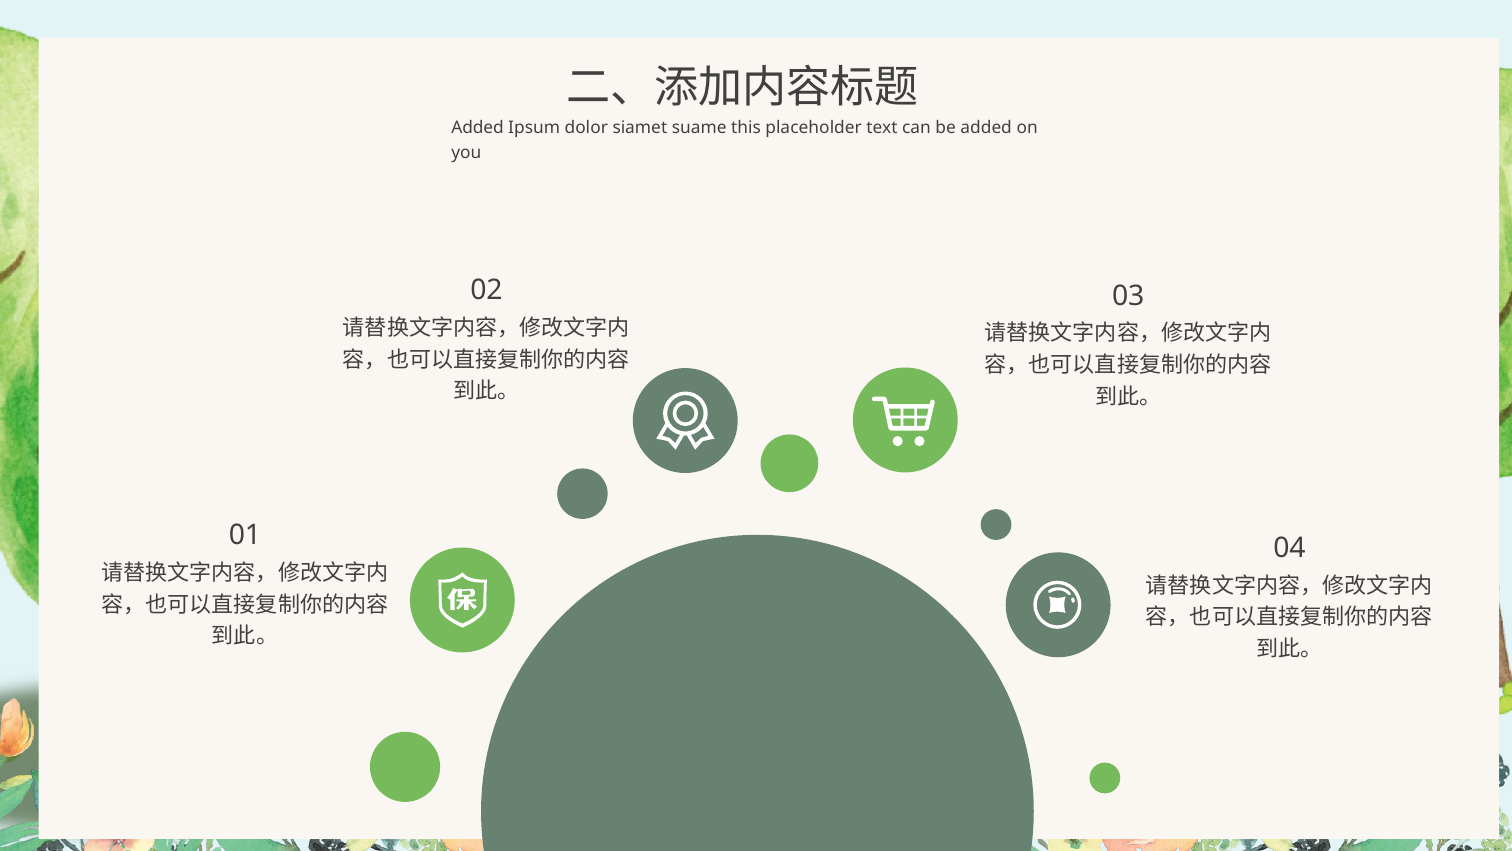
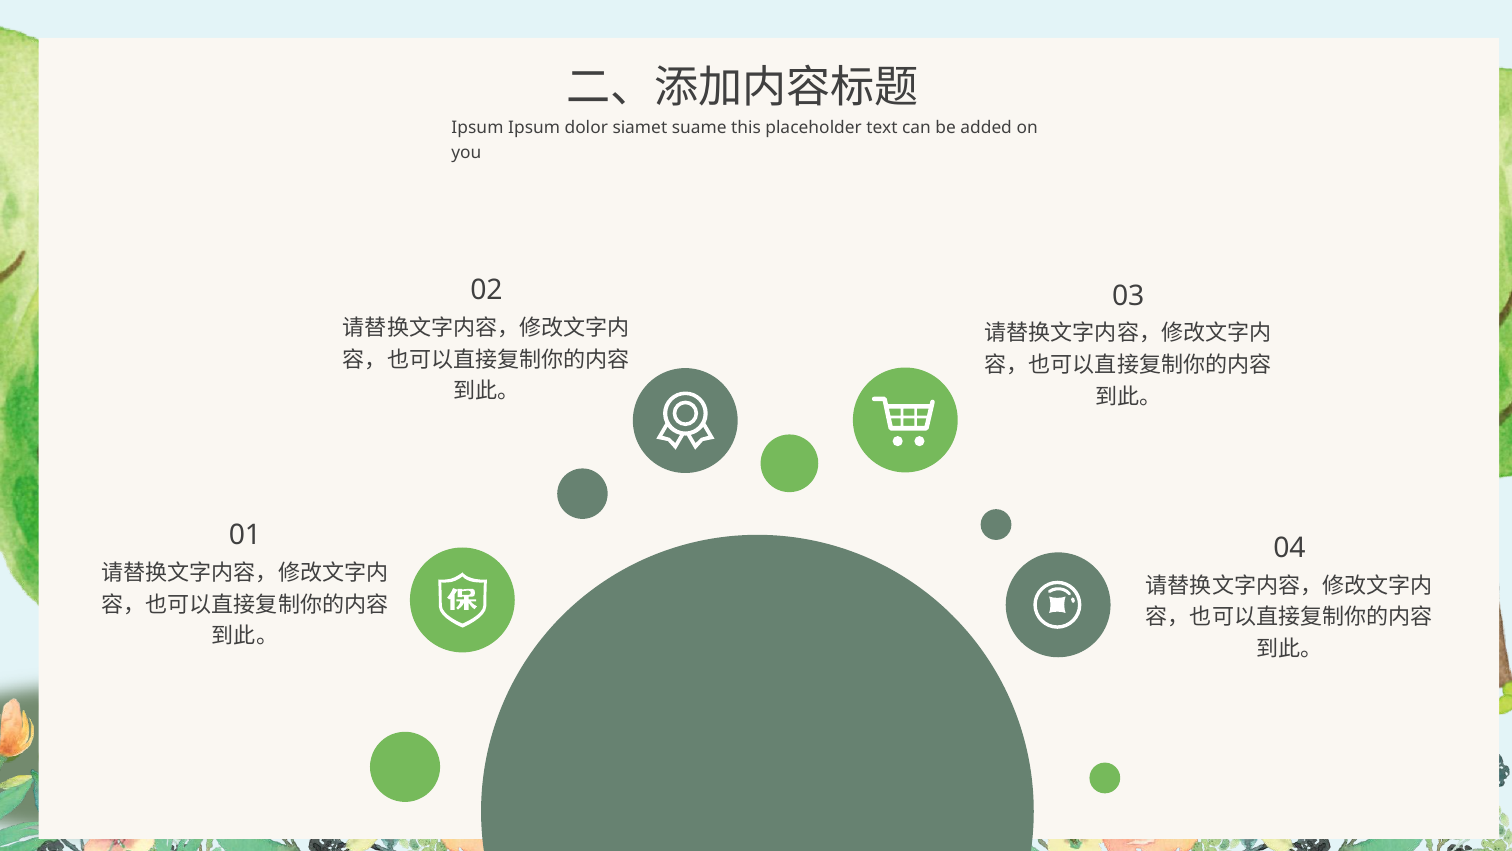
Added: Added -> Ipsum (477, 128)
